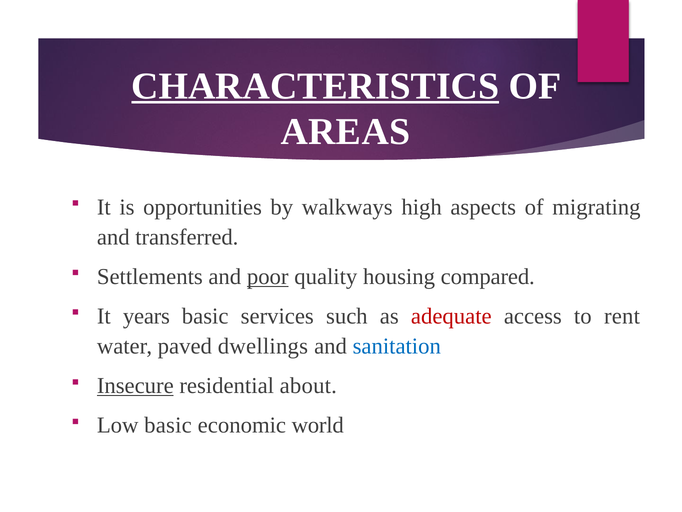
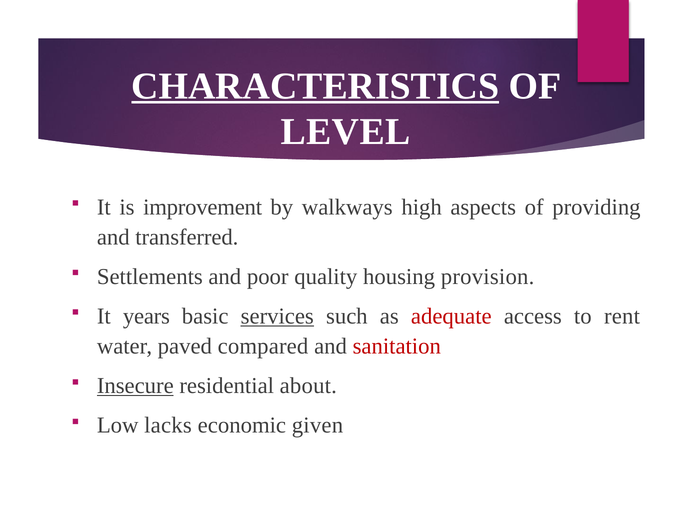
AREAS: AREAS -> LEVEL (345, 131)
opportunities: opportunities -> improvement (203, 207)
migrating: migrating -> providing (596, 207)
poor underline: present -> none (268, 276)
compared: compared -> provision (488, 276)
services underline: none -> present (277, 316)
dwellings: dwellings -> compared (263, 346)
sanitation colour: blue -> red (397, 346)
Low basic: basic -> lacks (168, 425)
world: world -> given (317, 425)
